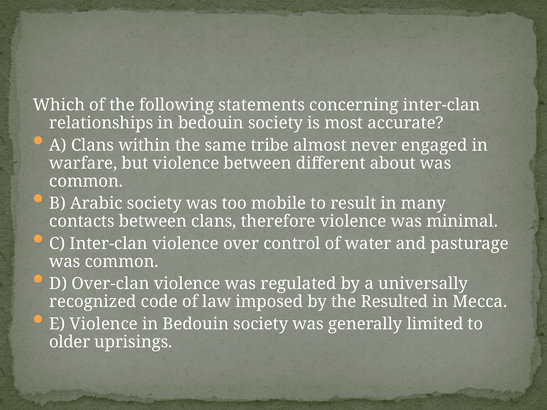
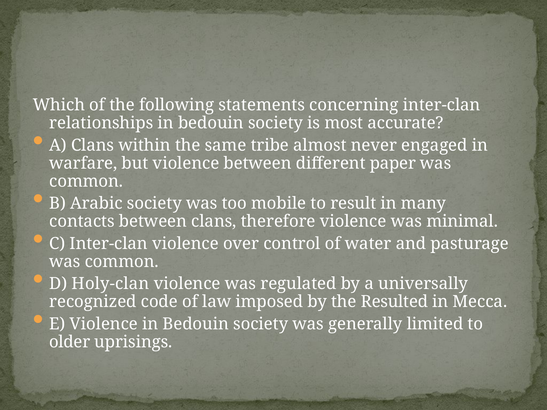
about: about -> paper (393, 163)
Over-clan: Over-clan -> Holy-clan (110, 284)
